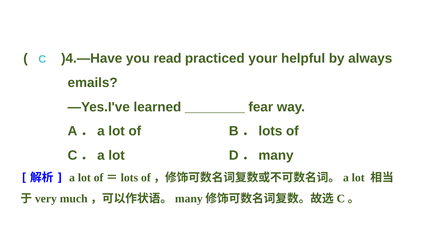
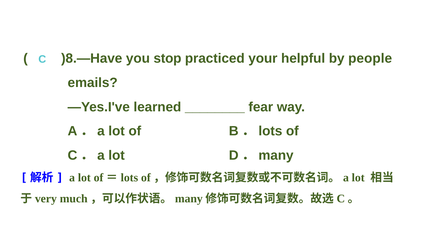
)4.—Have: )4.—Have -> )8.—Have (92, 59)
read: read -> stop (167, 59)
always: always -> people (370, 59)
